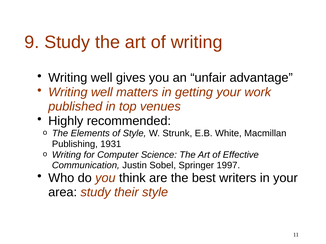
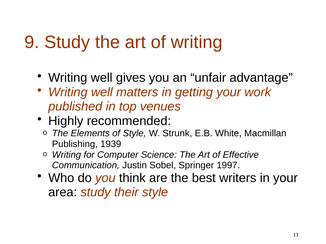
1931: 1931 -> 1939 (111, 144)
